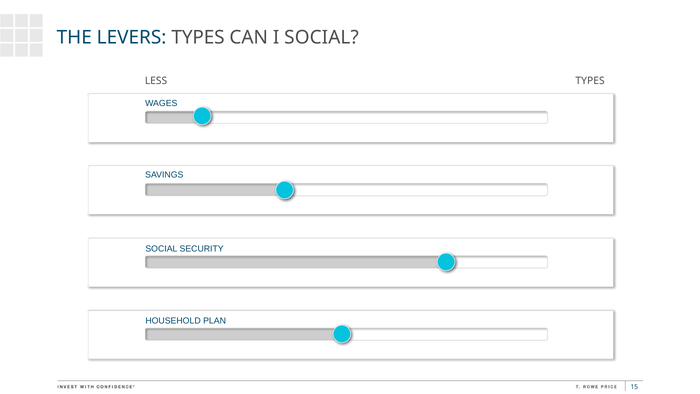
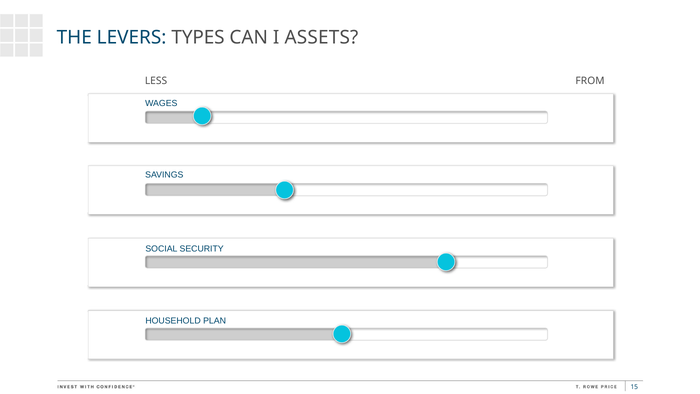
I SOCIAL: SOCIAL -> ASSETS (321, 37)
LESS TYPES: TYPES -> FROM (590, 81)
